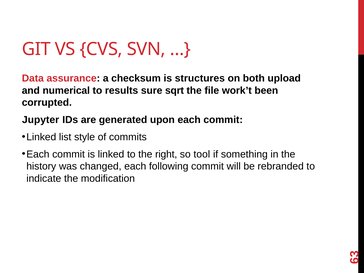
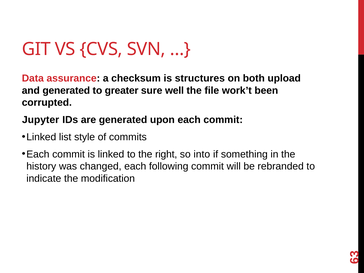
and numerical: numerical -> generated (66, 90)
results: results -> greater (122, 90)
sqrt: sqrt -> well (174, 90)
tool: tool -> into (202, 154)
